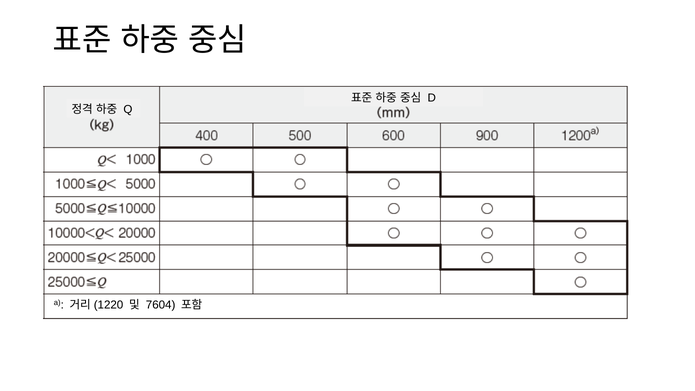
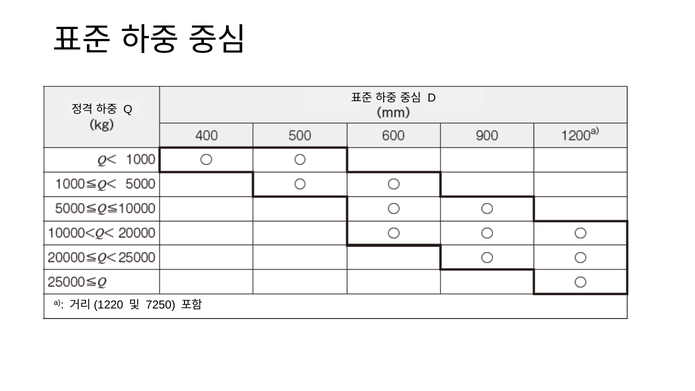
7604: 7604 -> 7250 (161, 305)
